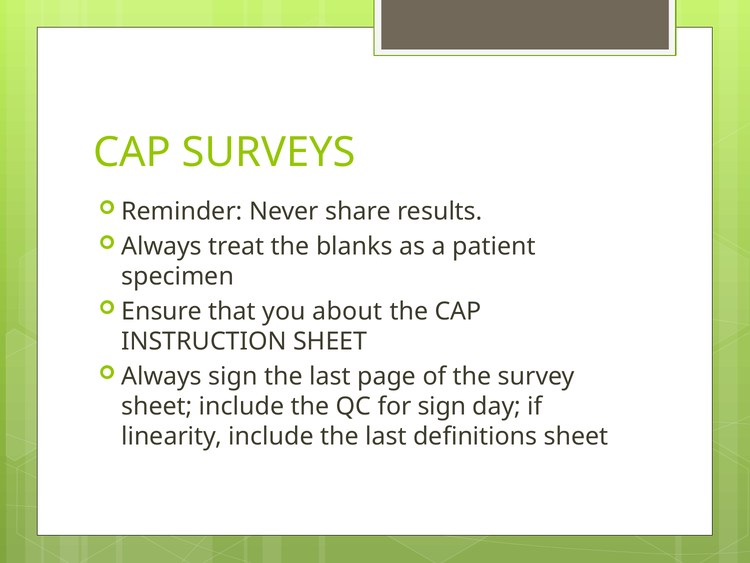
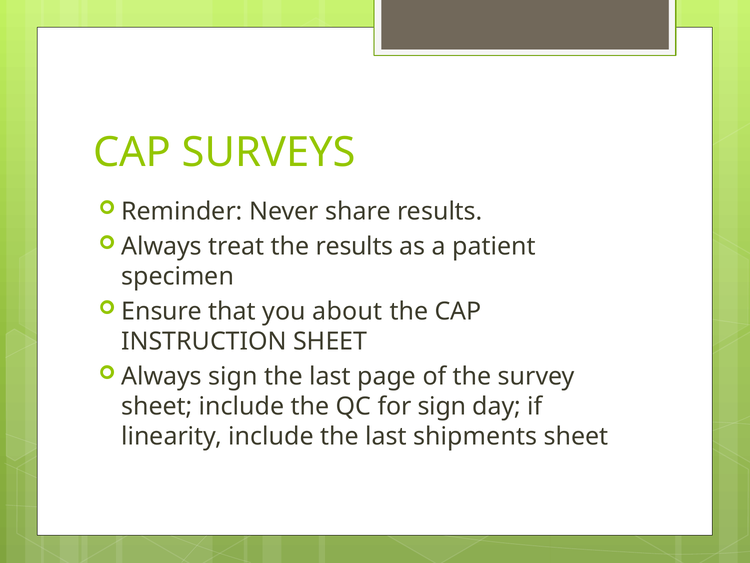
the blanks: blanks -> results (355, 246)
definitions: definitions -> shipments (475, 436)
